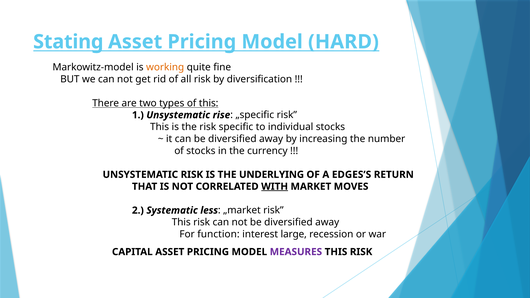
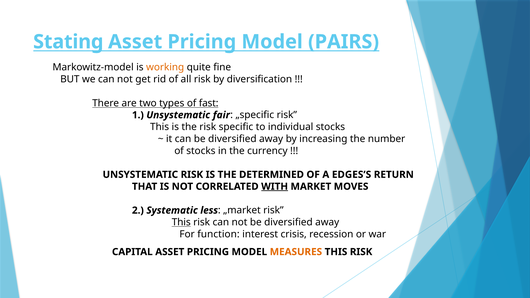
HARD: HARD -> PAIRS (344, 42)
of this: this -> fast (209, 103)
rise: rise -> fair (221, 115)
UNDERLYING: UNDERLYING -> DETERMINED (271, 175)
This underline: none -> present (181, 222)
large: large -> crisis (294, 234)
MEASURES colour: purple -> orange (296, 252)
